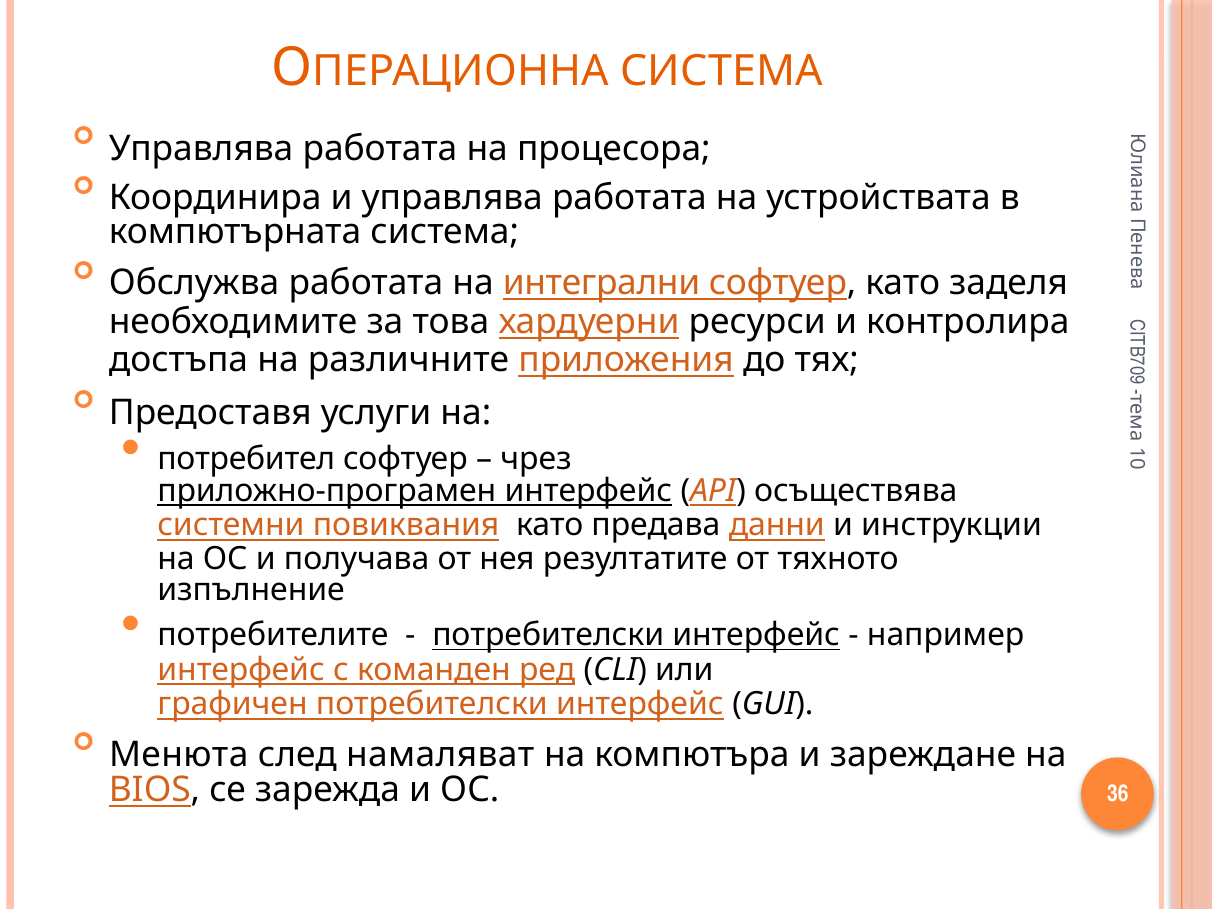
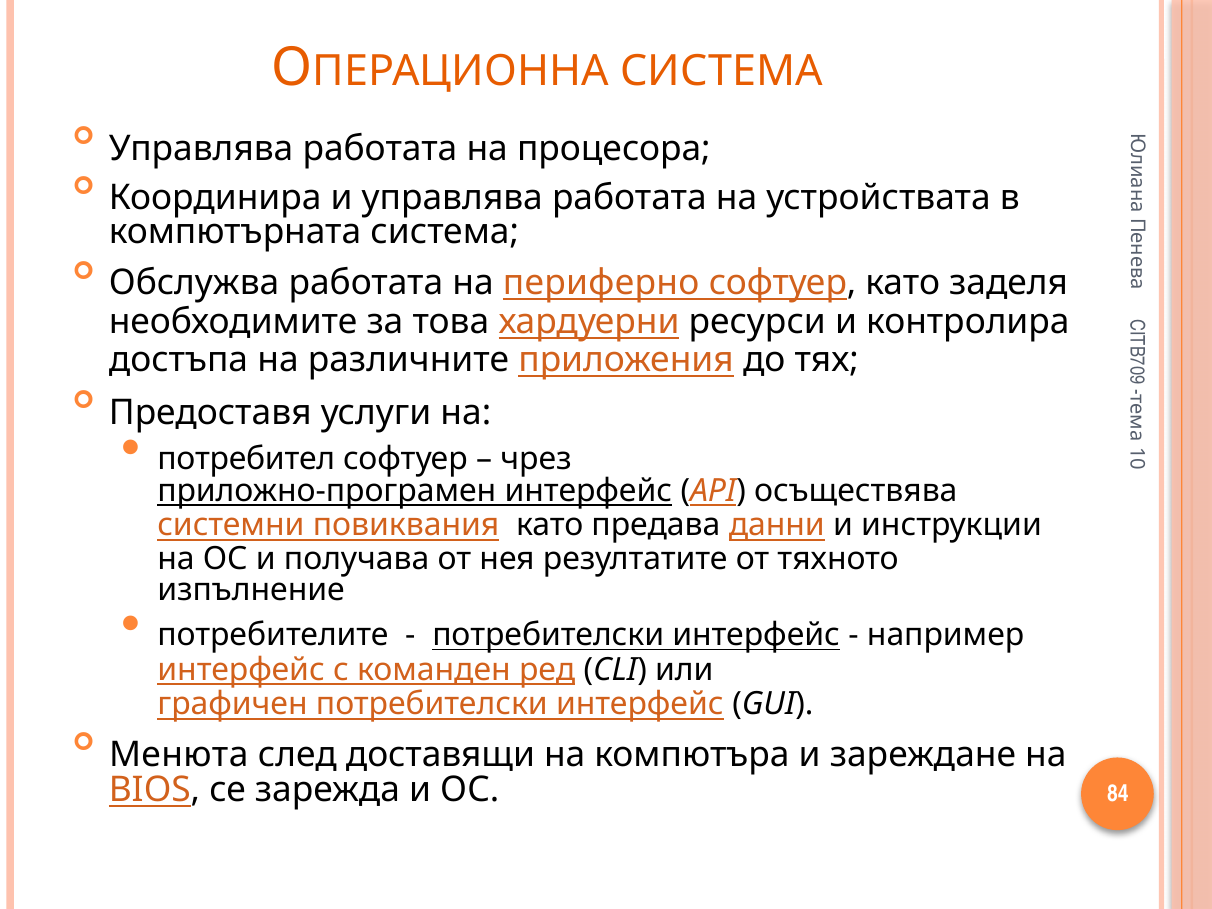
интегрални: интегрални -> периферно (601, 283)
намаляват: намаляват -> доставящи (440, 755)
36: 36 -> 84 (1118, 794)
